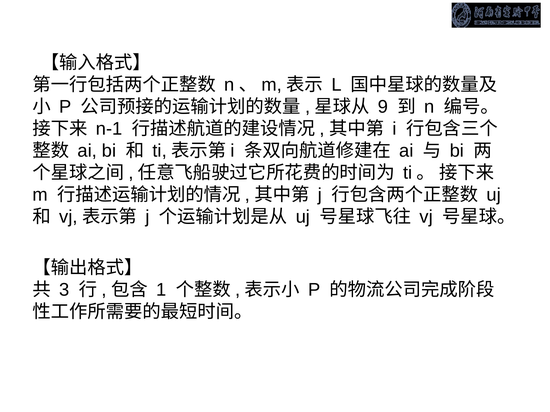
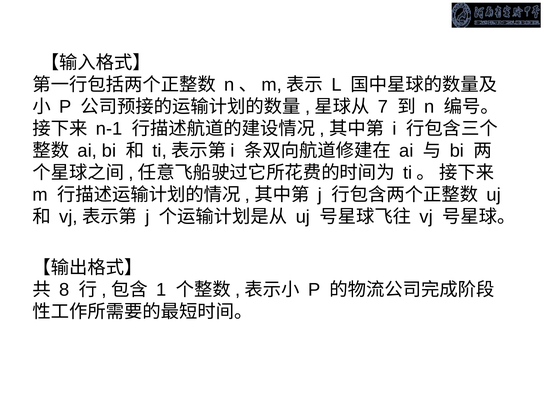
9: 9 -> 7 (383, 107)
3: 3 -> 8 (64, 290)
